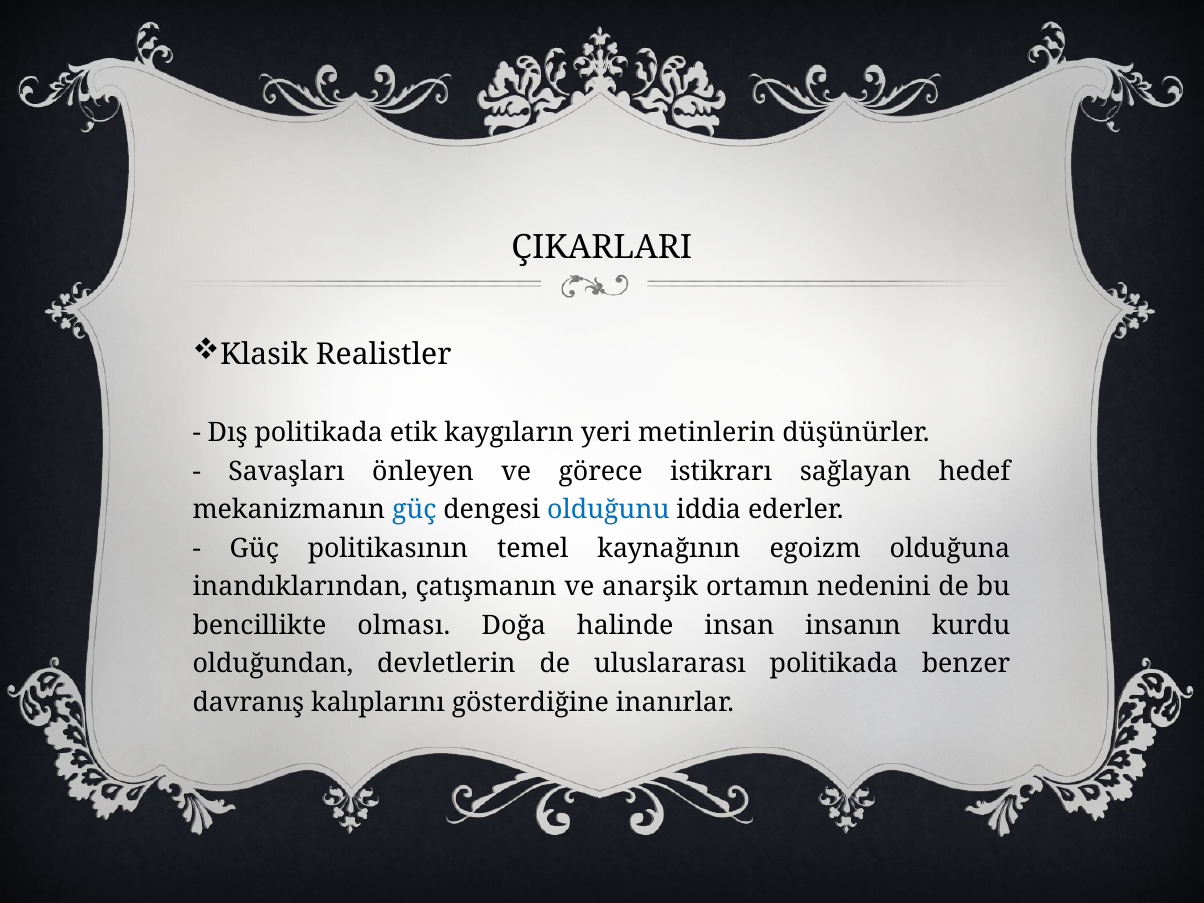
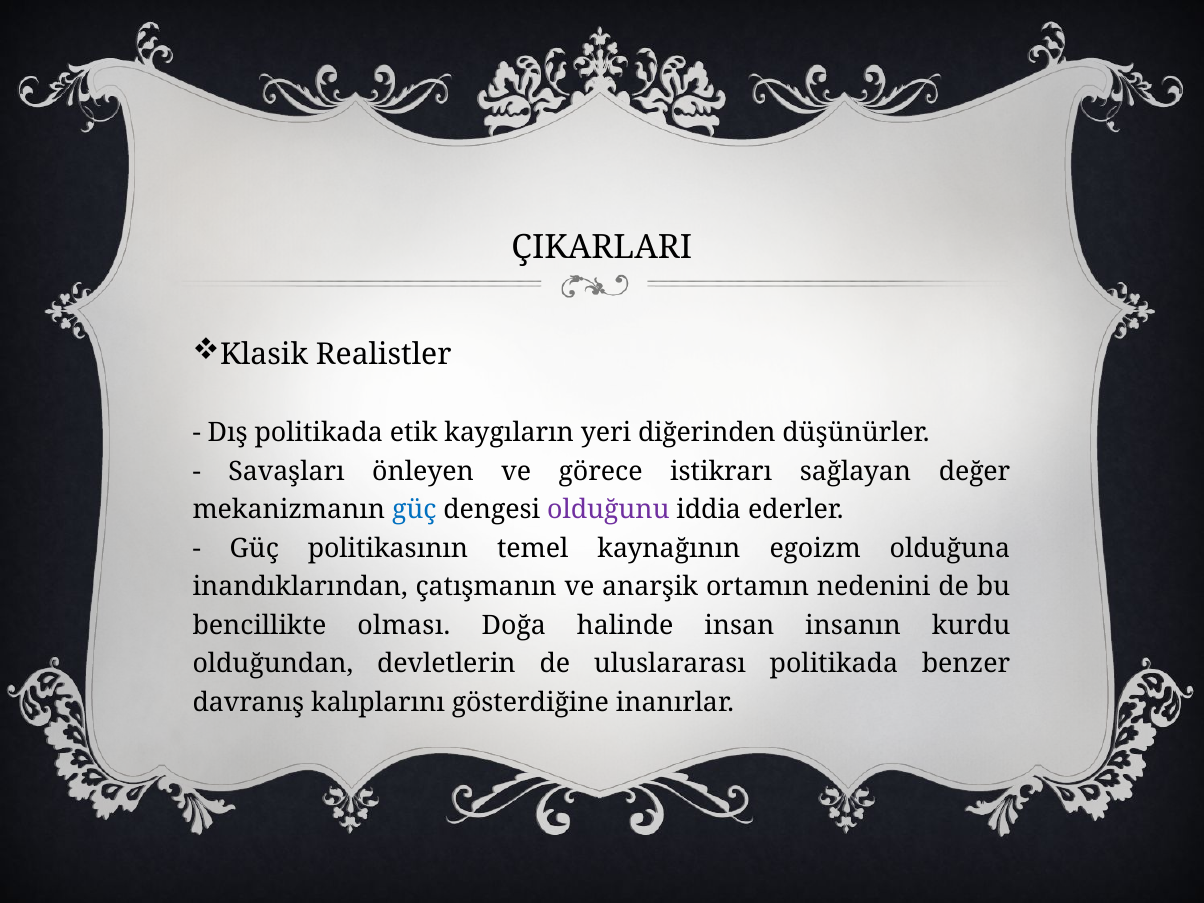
metinlerin: metinlerin -> diğerinden (707, 433)
hedef: hedef -> değer (975, 472)
olduğunu colour: blue -> purple (608, 510)
